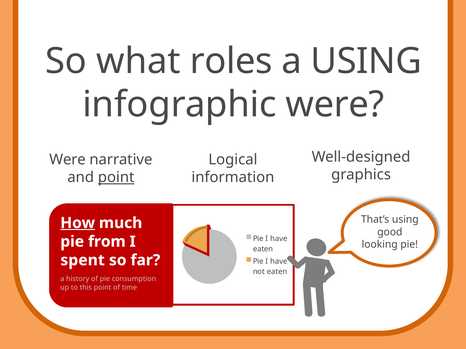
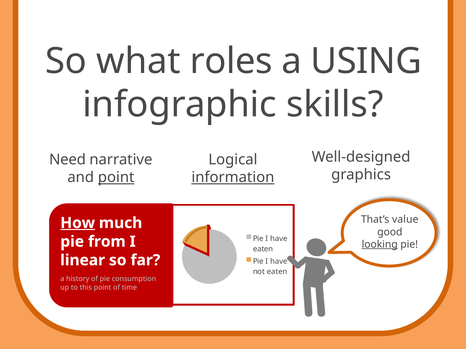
infographic were: were -> skills (335, 105)
Were: Were -> Need (67, 160)
information underline: none -> present (233, 178)
That’s using: using -> value (405, 220)
looking underline: none -> present (380, 245)
spent: spent -> linear (83, 261)
